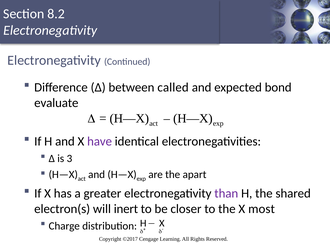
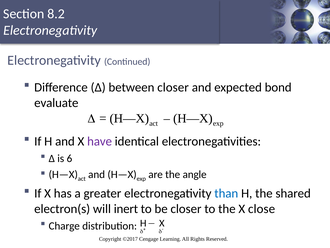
between called: called -> closer (173, 87)
3: 3 -> 6 (69, 158)
apart: apart -> angle (195, 174)
than colour: purple -> blue (226, 193)
most: most -> close (262, 208)
